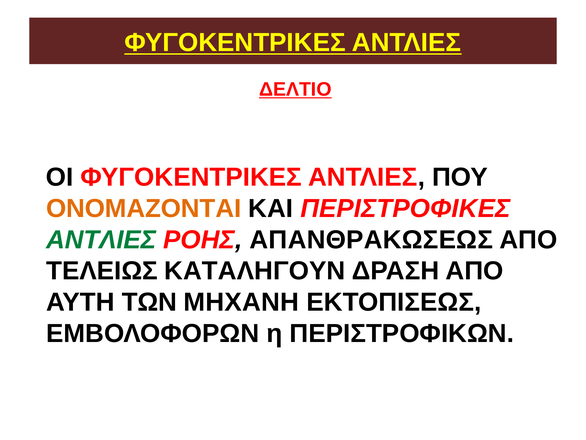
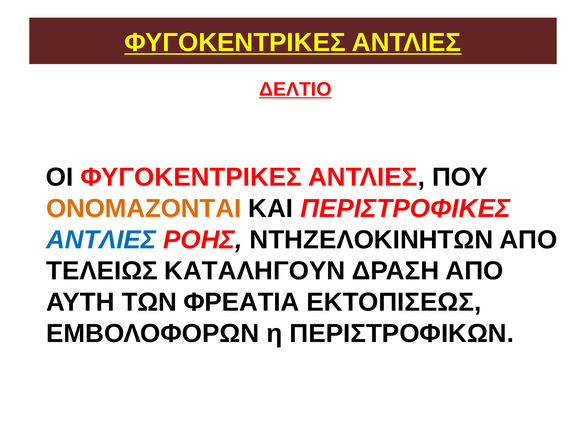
ΑΝΤΛΙΕΣ colour: green -> blue (101, 239)
ΑΠΑΝΘΡΑΚΩΣΕΩΣ: ΑΠΑΝΘΡΑΚΩΣΕΩΣ -> ΝΤΗΖΕΛΟΚΙΝΗΤΩΝ (371, 239)
ΜΗΧΑΝΗ: ΜΗΧΑΝΗ -> ΦΡΕΑΤΙΑ (241, 302)
